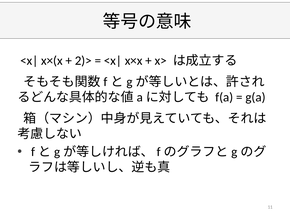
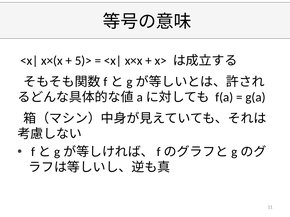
2)>: 2)> -> 5)> (83, 61)
